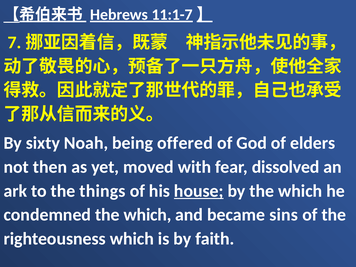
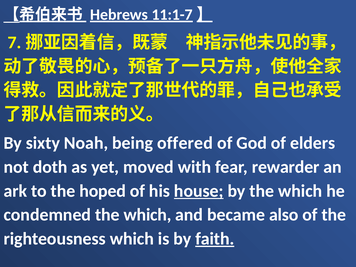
then: then -> doth (50, 167)
dissolved: dissolved -> rewarder (286, 167)
things: things -> hoped (103, 191)
sins: sins -> also (284, 215)
faith underline: none -> present (215, 239)
